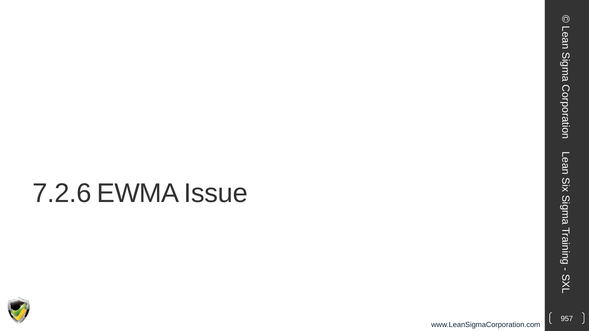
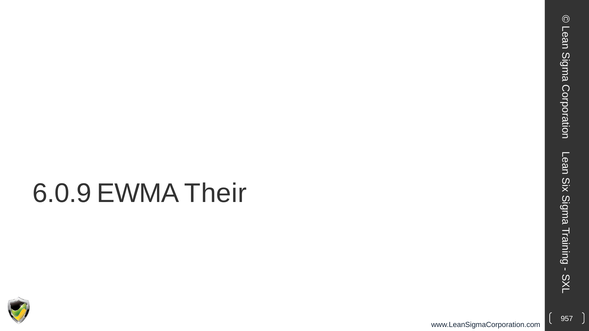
7.2.6: 7.2.6 -> 6.0.9 (62, 193)
Issue: Issue -> Their (216, 193)
